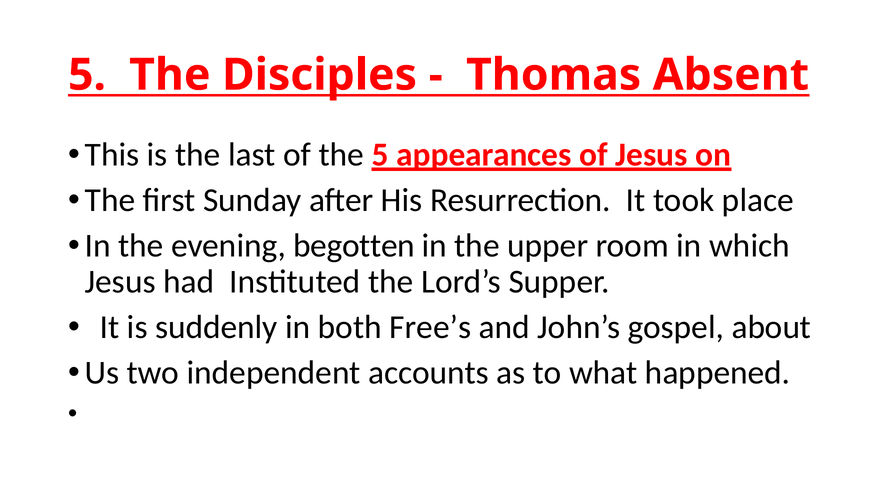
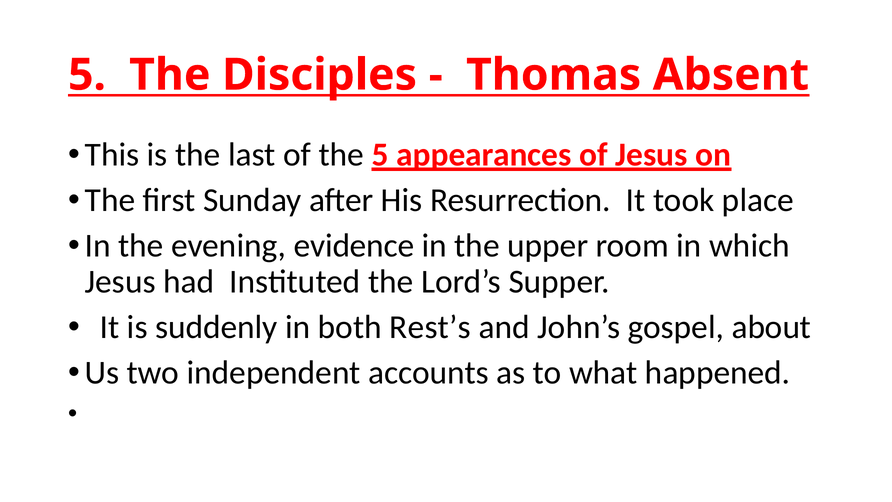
begotten: begotten -> evidence (354, 246)
Free’s: Free’s -> Rest’s (430, 327)
